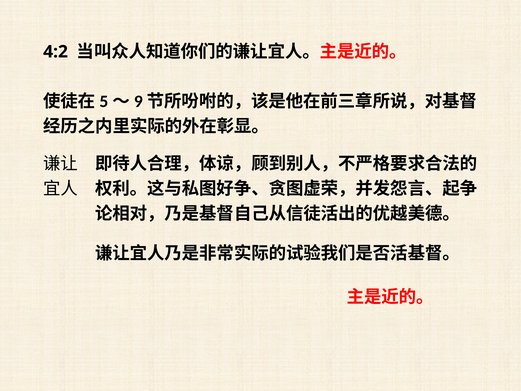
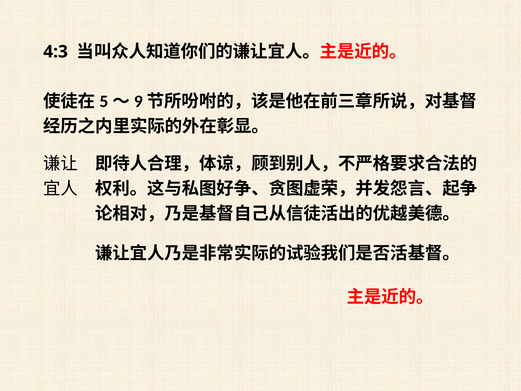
4:2: 4:2 -> 4:3 (56, 52)
